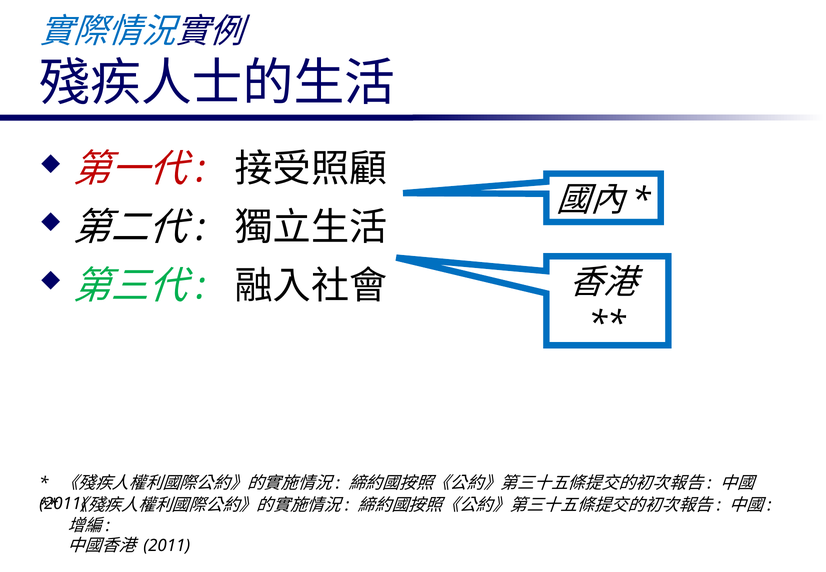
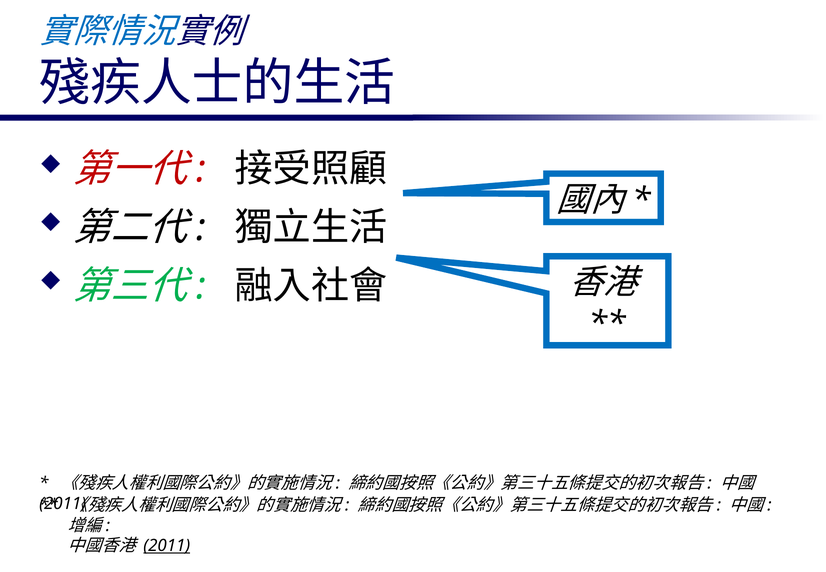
2011 underline: none -> present (167, 546)
